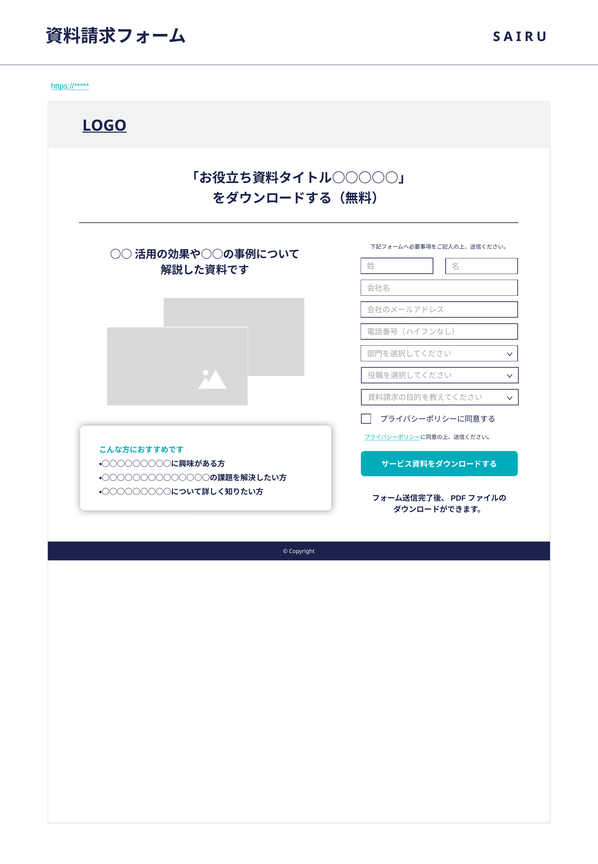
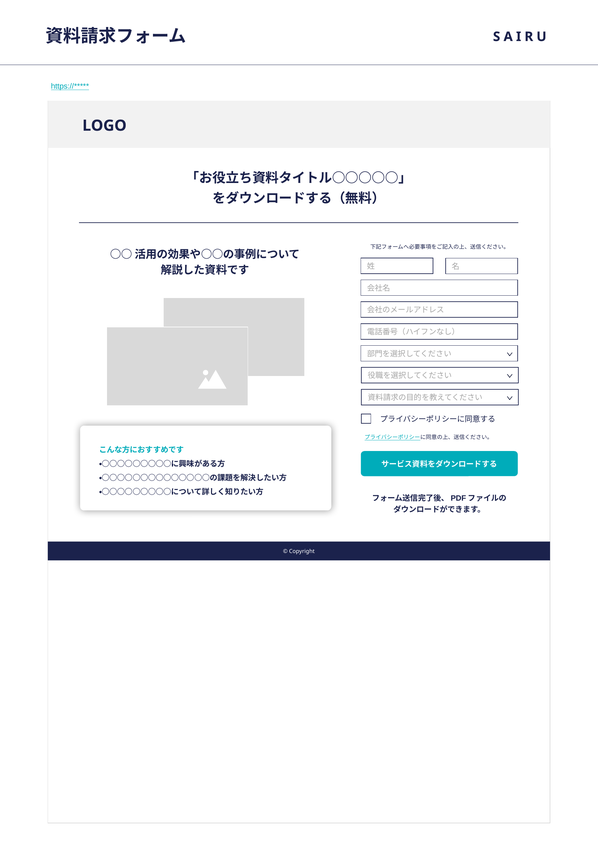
LOGO underline: present -> none (104, 126)
